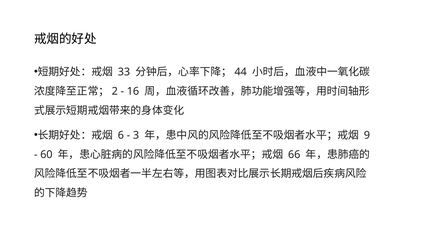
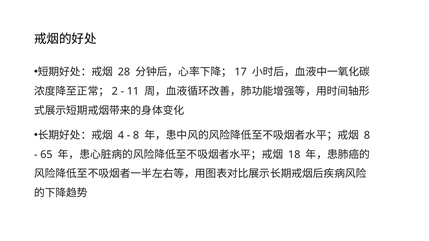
33: 33 -> 28 (124, 72)
44: 44 -> 17 (241, 72)
16: 16 -> 11 (133, 91)
6: 6 -> 4 (121, 135)
3: 3 -> 8 (136, 135)
9: 9 -> 8 (367, 135)
60: 60 -> 65 (46, 155)
66: 66 -> 18 (294, 155)
